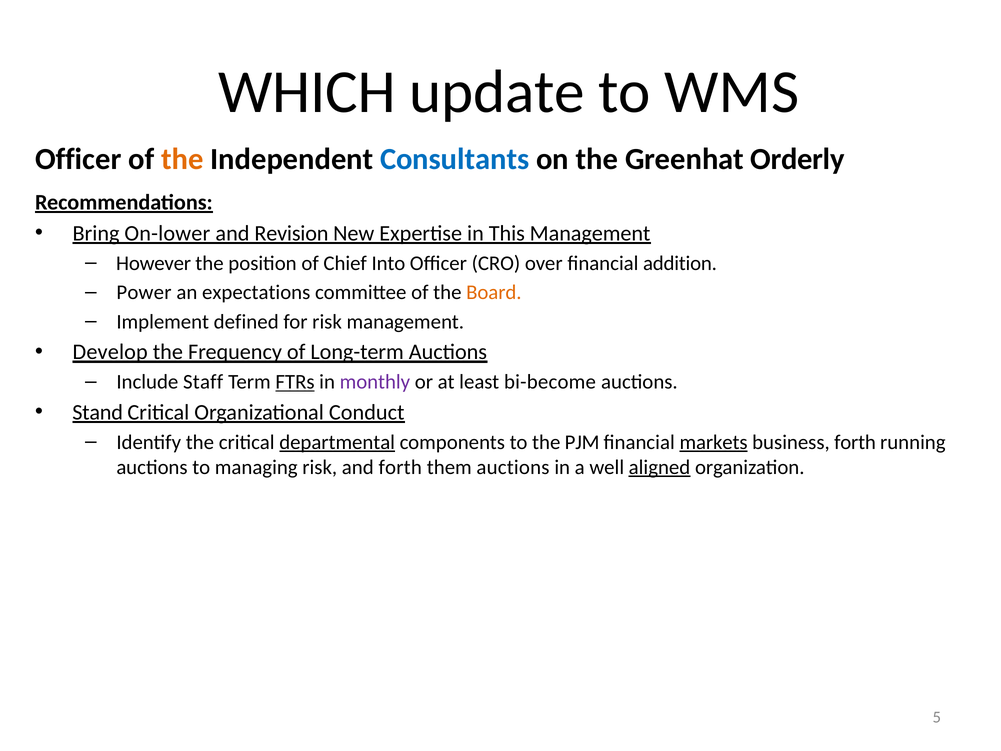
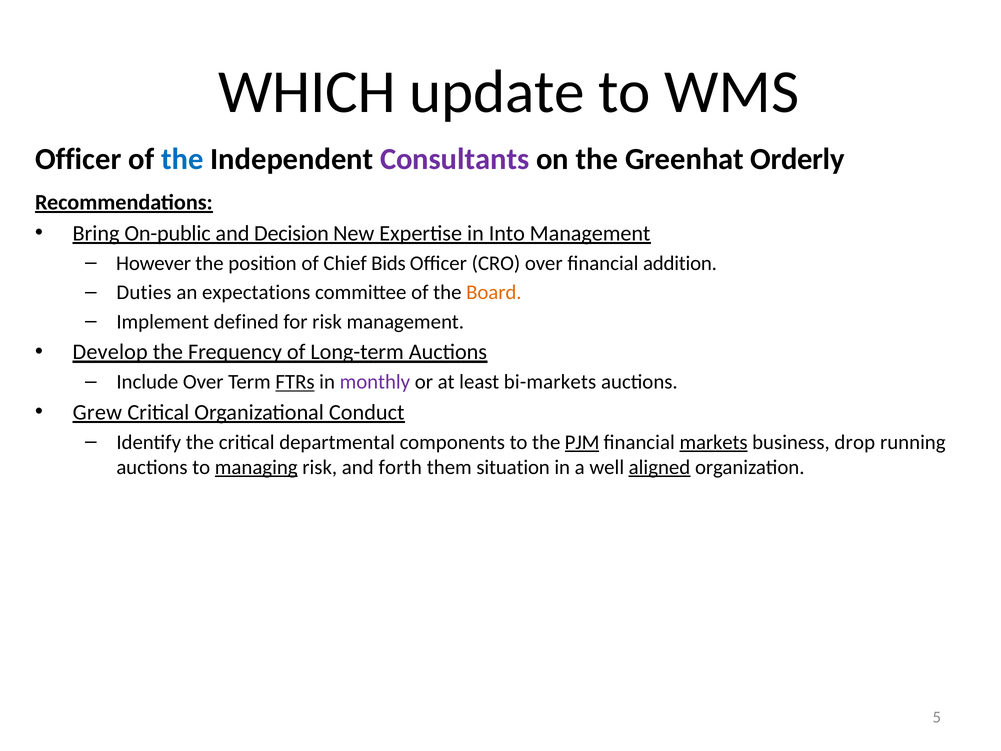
the colour: orange -> blue (182, 159)
Consultants colour: blue -> purple (455, 159)
On-lower: On-lower -> On-public (168, 233)
Revision: Revision -> Decision (291, 233)
This: This -> Into (507, 233)
Into: Into -> Bids (388, 263)
Power: Power -> Duties (144, 292)
Include Staff: Staff -> Over (203, 382)
bi-become: bi-become -> bi-markets (550, 382)
Stand: Stand -> Grew (97, 412)
departmental underline: present -> none (337, 442)
PJM underline: none -> present (582, 442)
business forth: forth -> drop (855, 442)
managing underline: none -> present (256, 467)
them auctions: auctions -> situation (513, 467)
